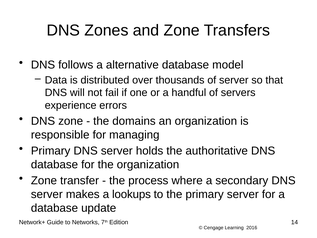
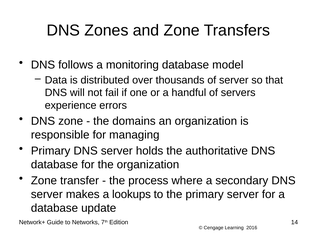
alternative: alternative -> monitoring (132, 65)
